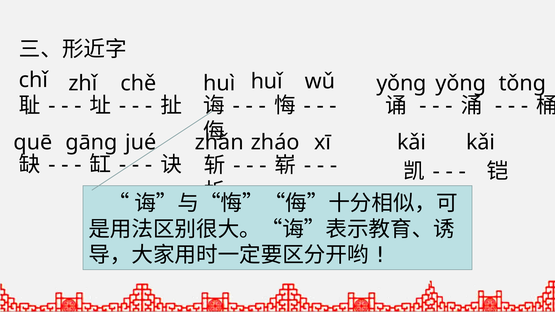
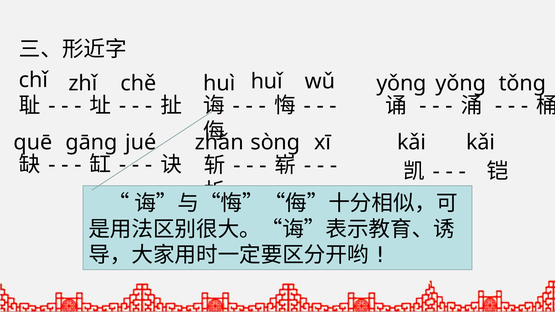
zháo: zháo -> sòng (275, 143)
